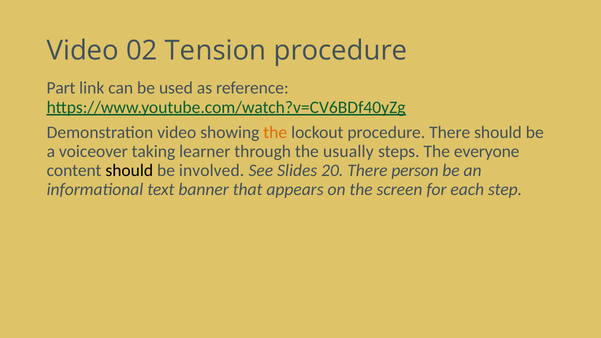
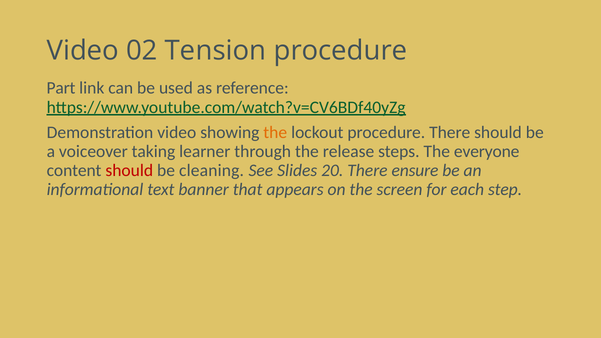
usually: usually -> release (348, 151)
should colour: black -> red (129, 170)
involved: involved -> cleaning (212, 170)
person: person -> ensure (415, 170)
